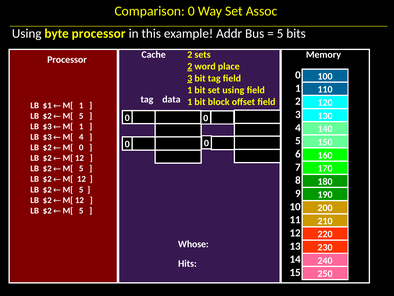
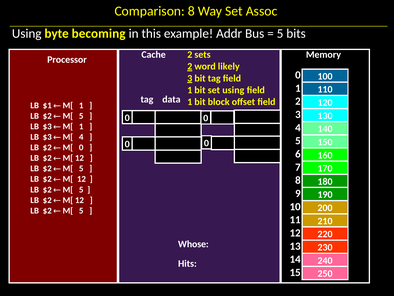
Comparison 0: 0 -> 8 (191, 11)
byte processor: processor -> becoming (99, 34)
place: place -> likely (229, 66)
